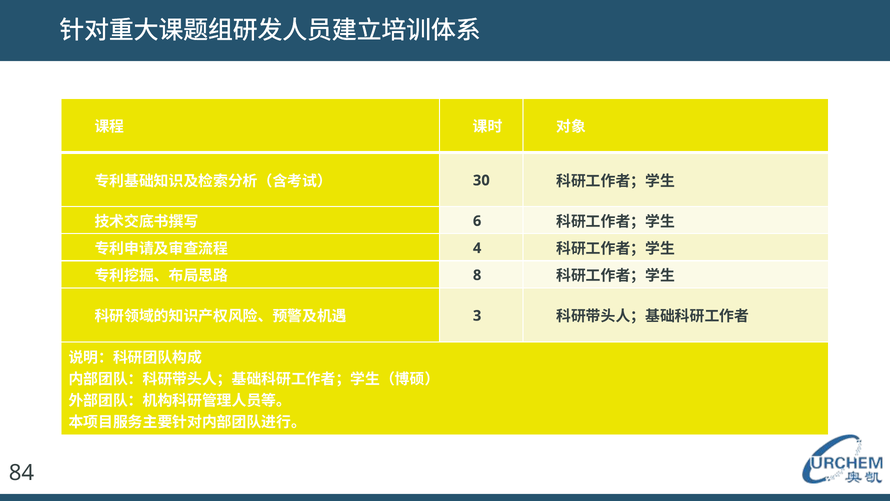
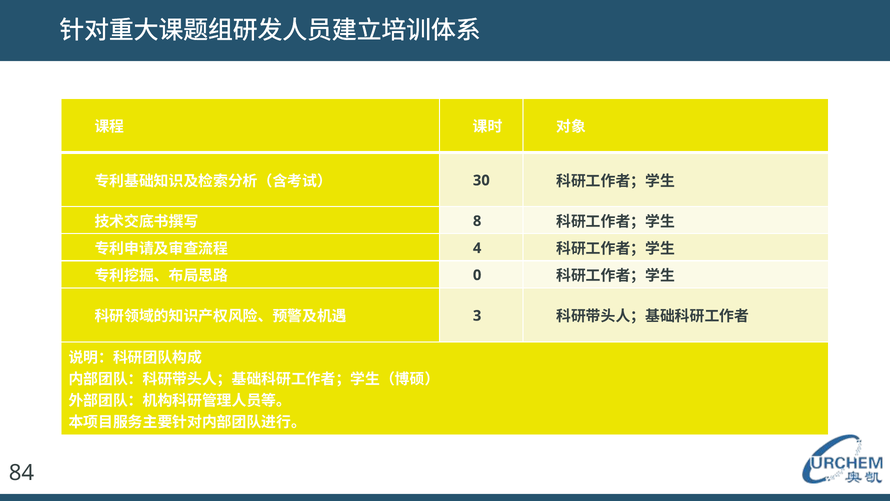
6: 6 -> 8 (477, 221)
8: 8 -> 0 (477, 275)
